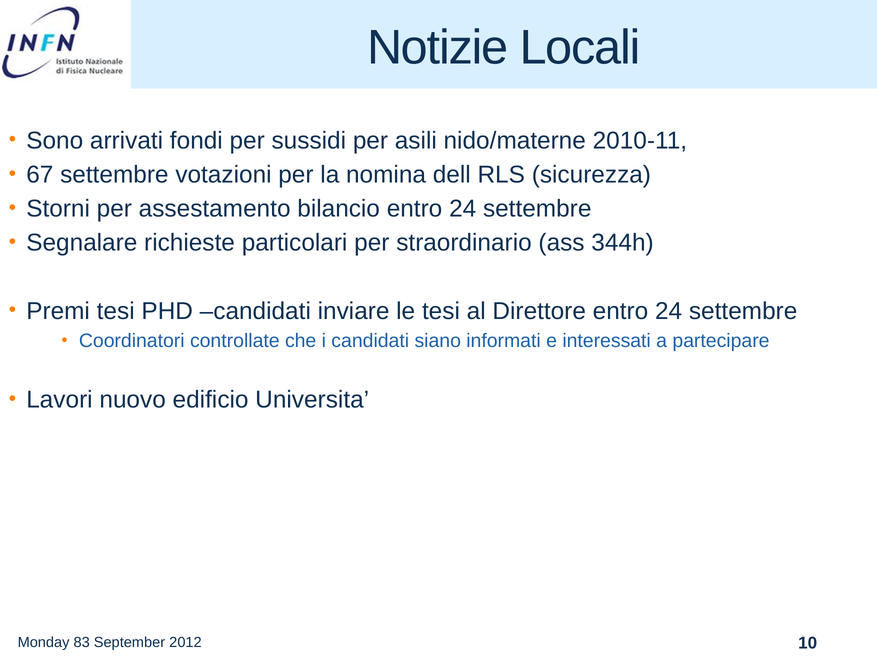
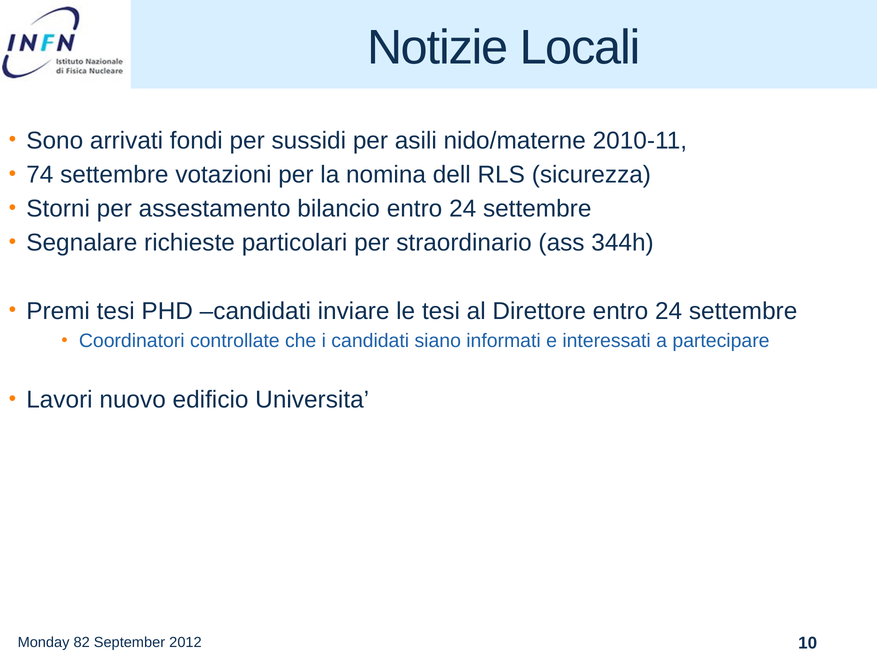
67: 67 -> 74 (40, 175)
83: 83 -> 82 (82, 643)
